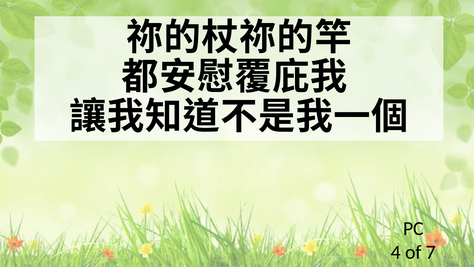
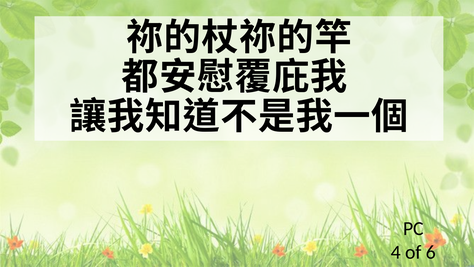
7: 7 -> 6 (431, 252)
